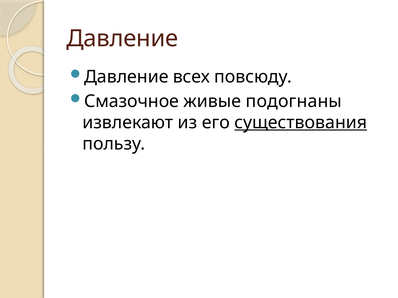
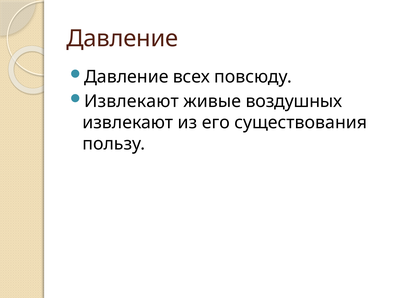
Смазочное: Смазочное -> Извлекают (131, 101)
подогнаны: подогнаны -> воздушных (294, 101)
существования underline: present -> none (301, 123)
